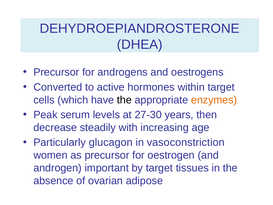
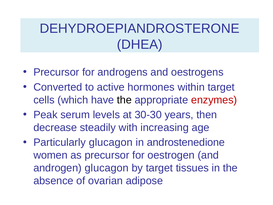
enzymes colour: orange -> red (214, 100)
27-30: 27-30 -> 30-30 (148, 115)
vasoconstriction: vasoconstriction -> androstenedione (186, 142)
androgen important: important -> glucagon (107, 168)
